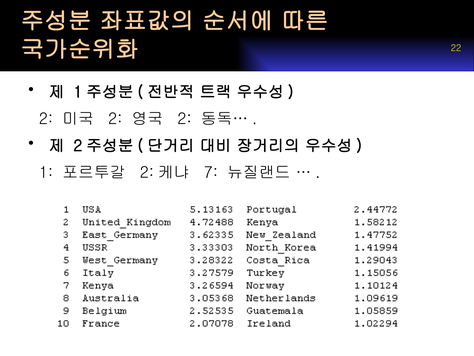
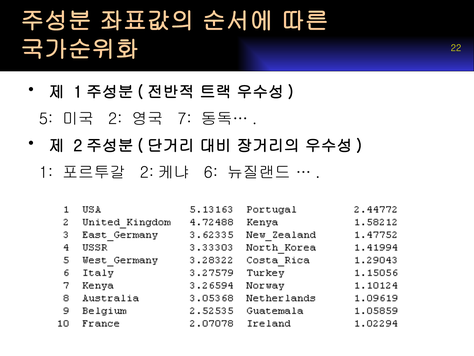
2: 2 -> 5 (46, 119)
2: 2 -> 7 (185, 119)
7: 7 -> 6 (211, 172)
